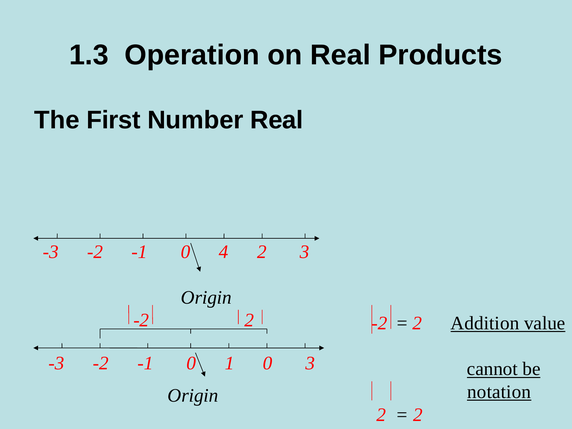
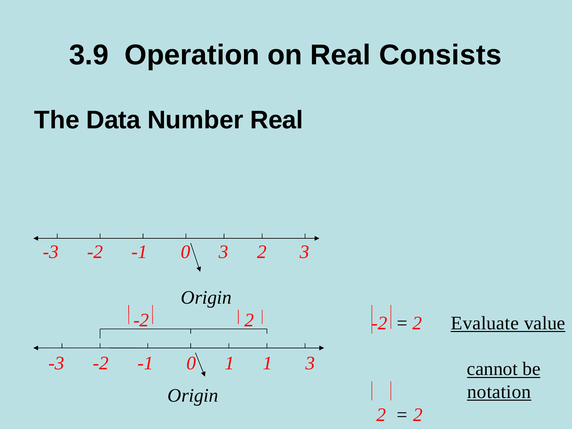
1.3: 1.3 -> 3.9 (89, 55)
Products: Products -> Consists (440, 55)
First: First -> Data (113, 120)
0 4: 4 -> 3 (224, 252)
Addition: Addition -> Evaluate (485, 323)
1 0: 0 -> 1 (268, 363)
